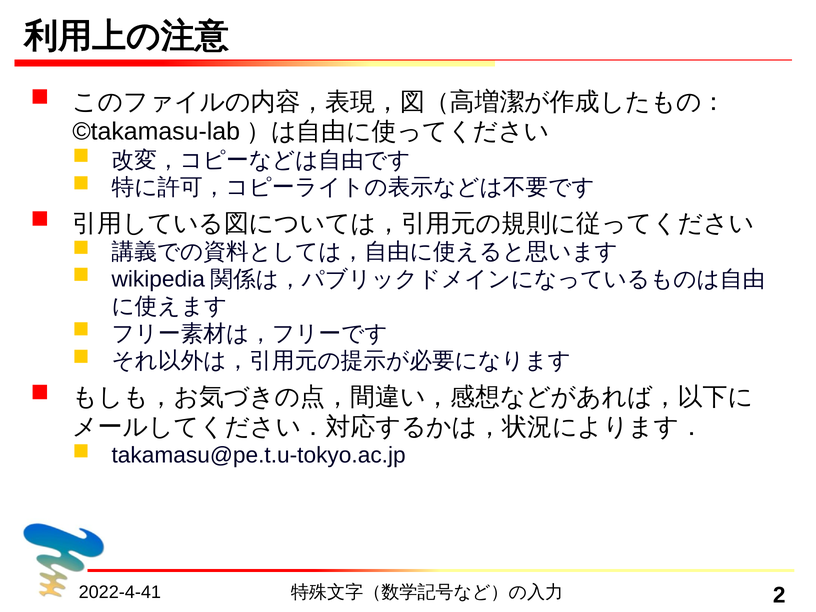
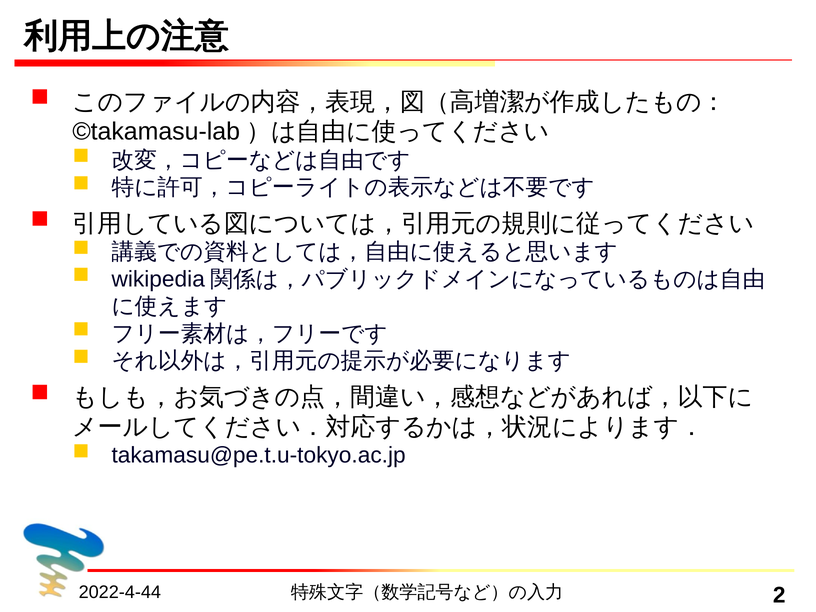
2022-4-41: 2022-4-41 -> 2022-4-44 (120, 592)
